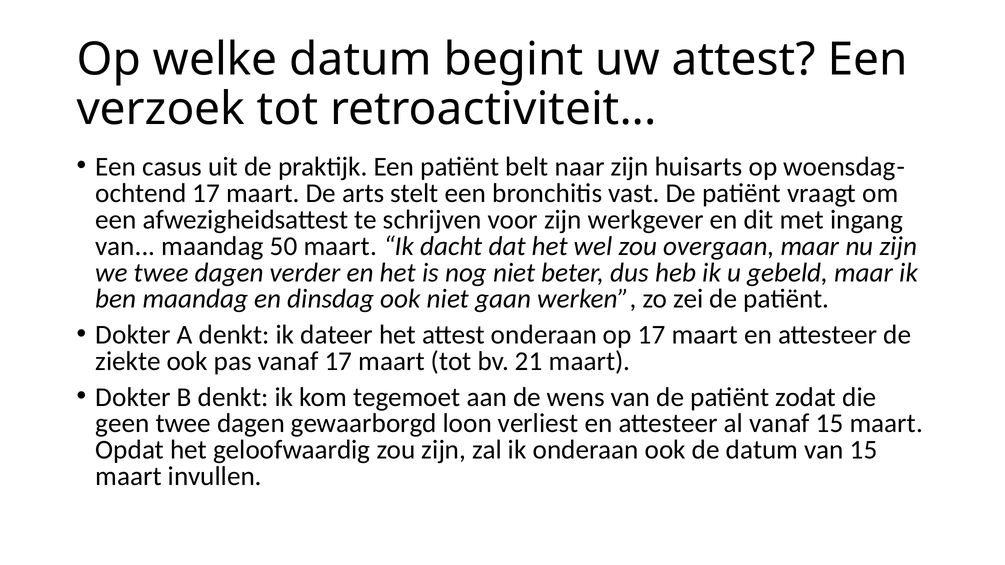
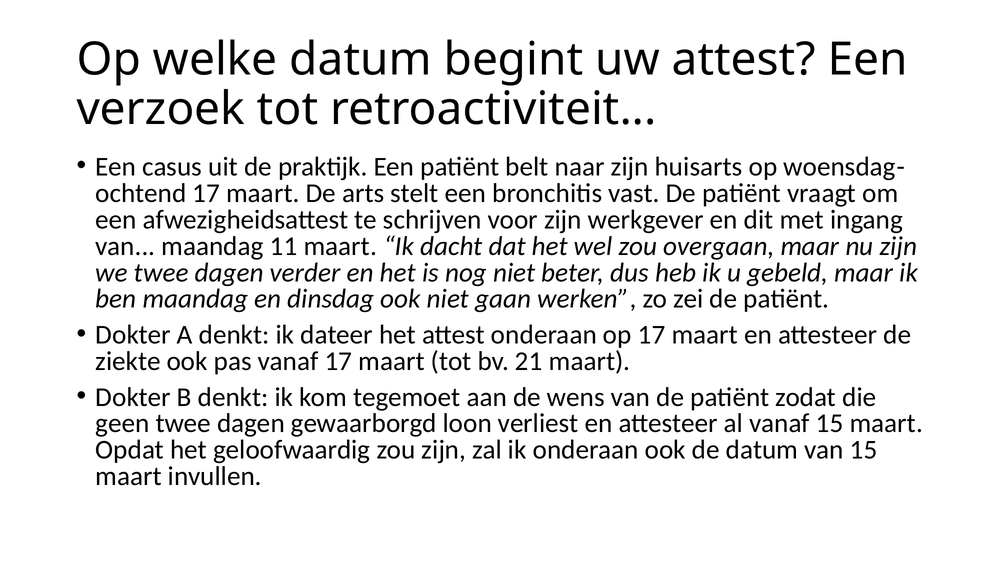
50: 50 -> 11 (284, 246)
